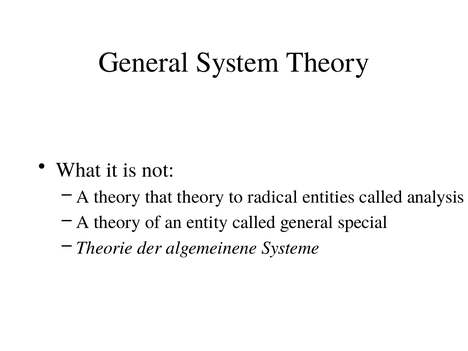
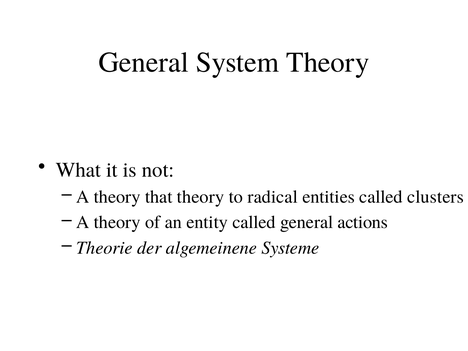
analysis: analysis -> clusters (436, 197)
special: special -> actions (363, 222)
